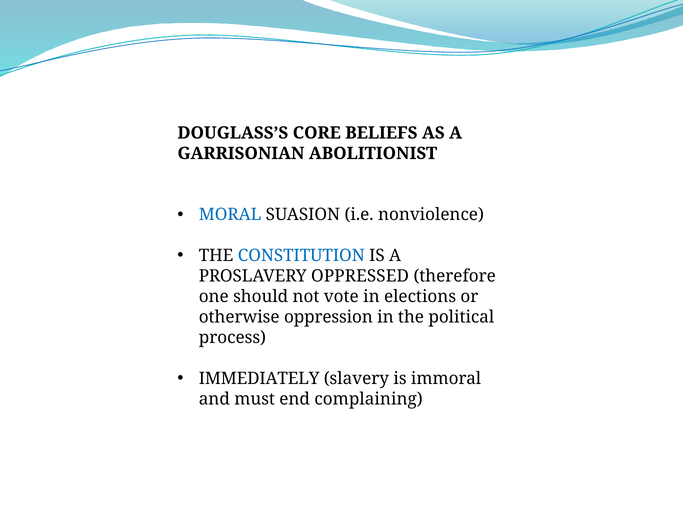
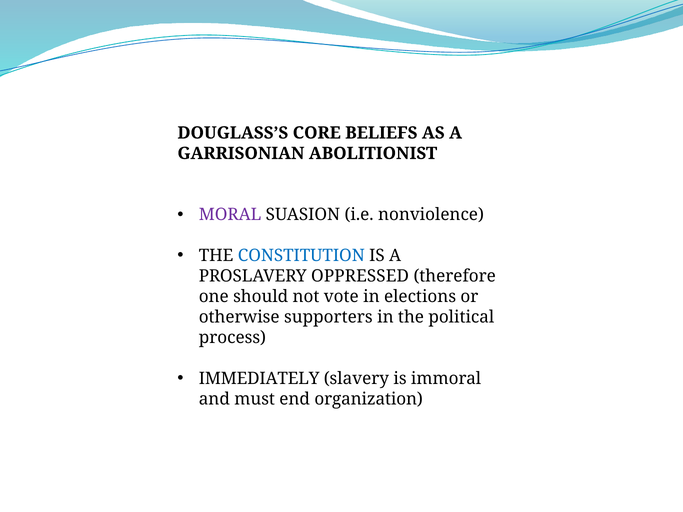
MORAL colour: blue -> purple (230, 215)
oppression: oppression -> supporters (328, 317)
complaining: complaining -> organization (369, 399)
